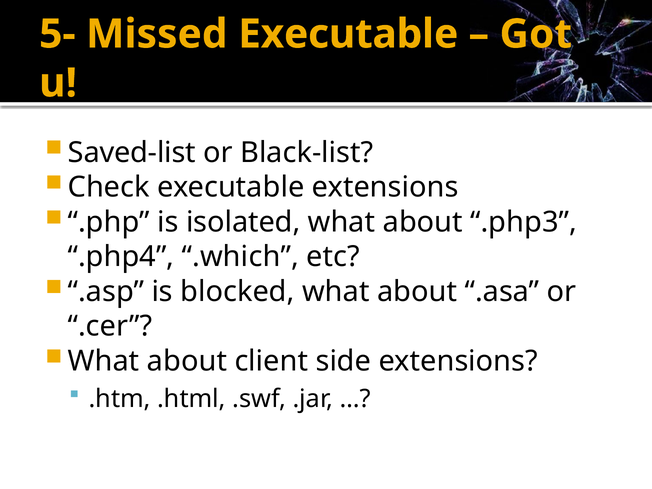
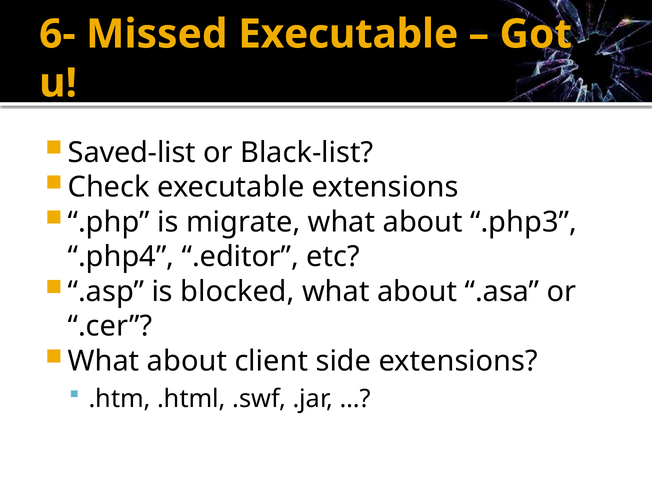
5-: 5- -> 6- (57, 34)
isolated: isolated -> migrate (243, 222)
.which: .which -> .editor (240, 257)
